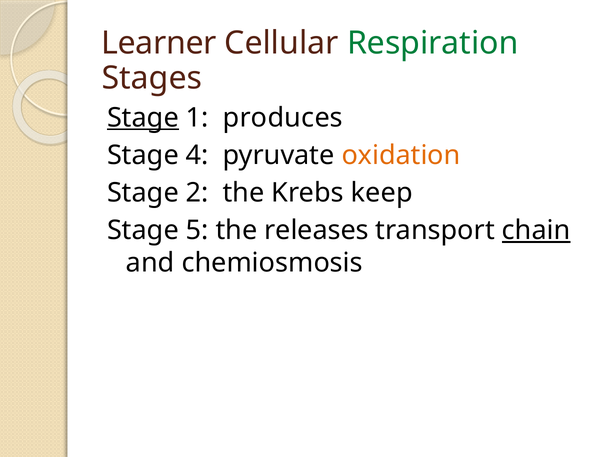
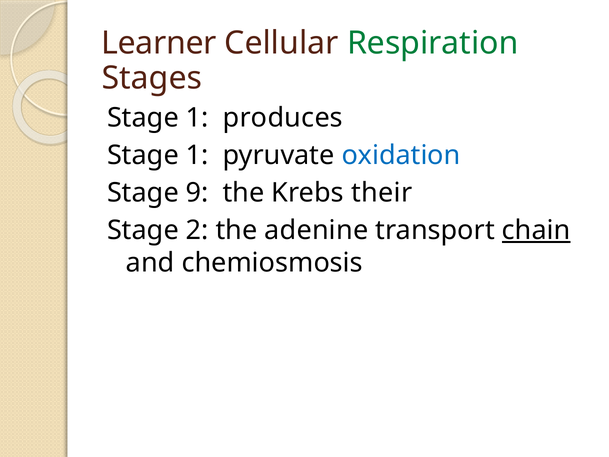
Stage underline: present -> none (143, 118)
4: 4 -> 1 (197, 155)
oxidation colour: orange -> blue (401, 155)
2: 2 -> 9 (197, 193)
keep: keep -> their (382, 193)
5: 5 -> 2 (197, 230)
releases: releases -> adenine (316, 230)
